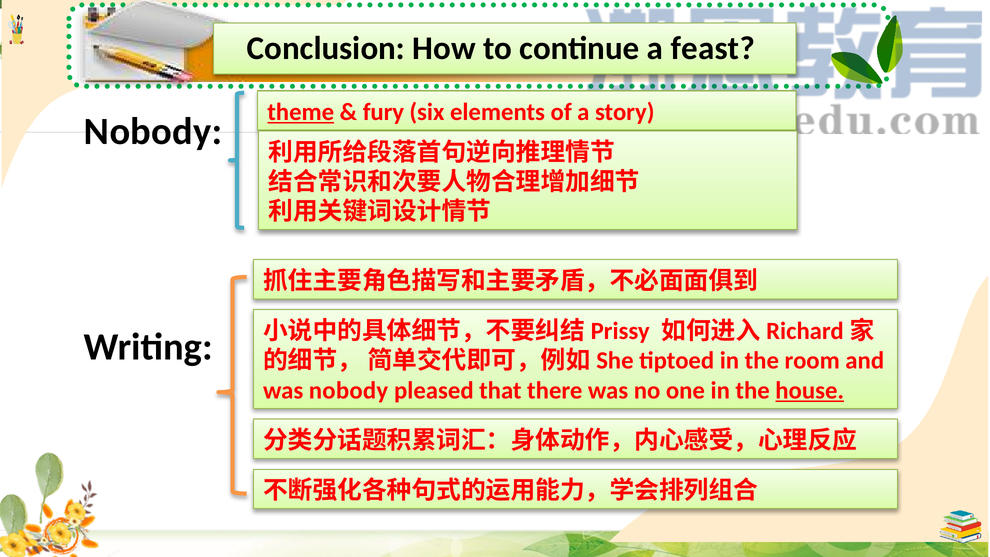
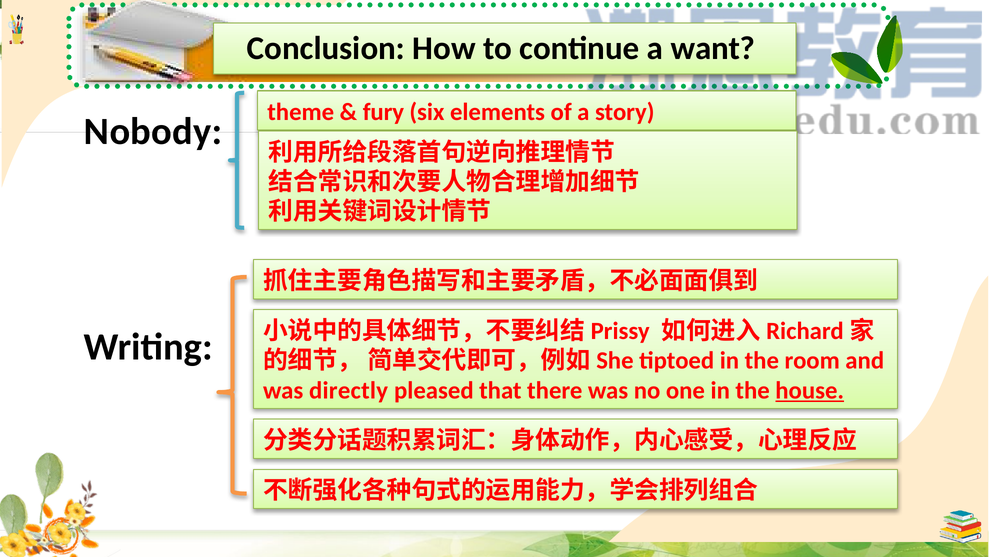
feast: feast -> want (713, 48)
theme underline: present -> none (301, 112)
was nobody: nobody -> directly (349, 390)
